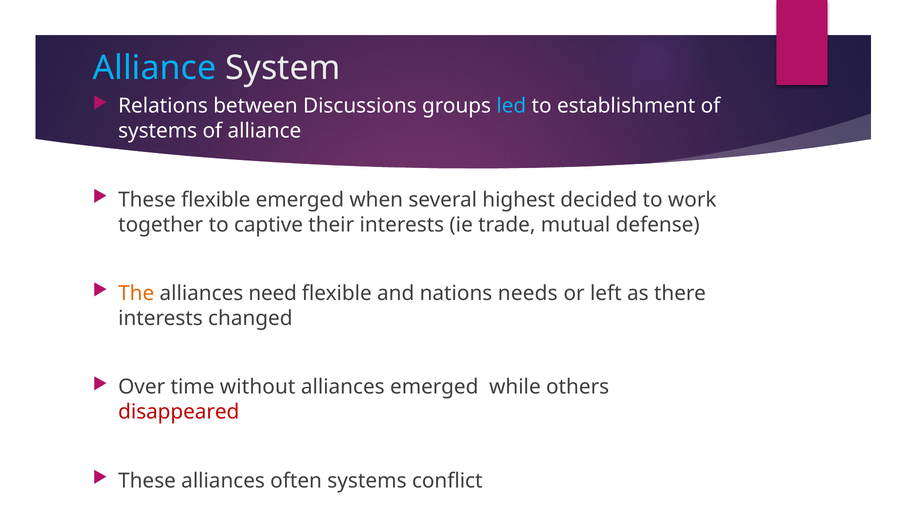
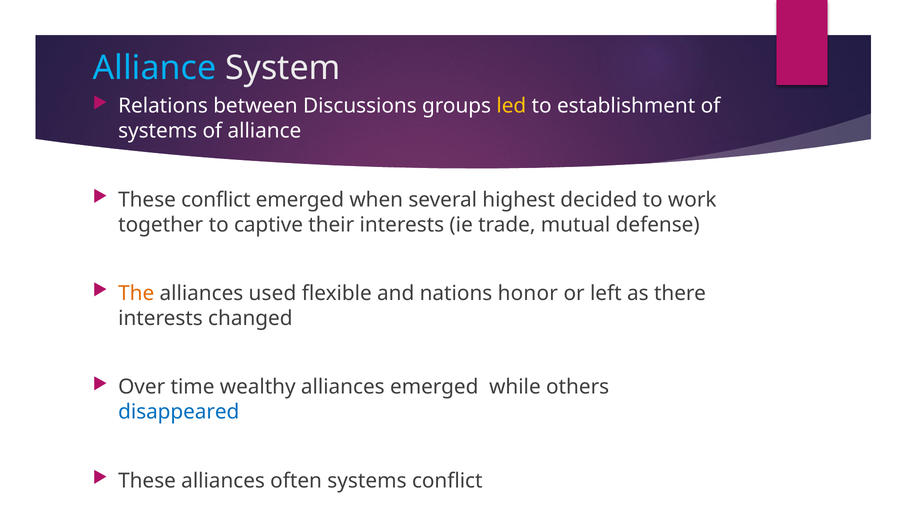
led colour: light blue -> yellow (511, 106)
These flexible: flexible -> conflict (216, 200)
need: need -> used (272, 294)
needs: needs -> honor (528, 294)
without: without -> wealthy (258, 387)
disappeared colour: red -> blue (179, 412)
